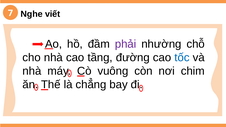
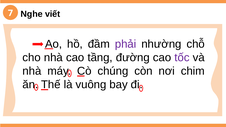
tốc colour: blue -> purple (182, 58)
vuông: vuông -> chúng (113, 71)
chẳng: chẳng -> vuông (91, 85)
